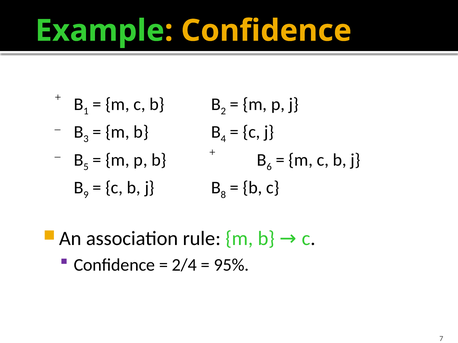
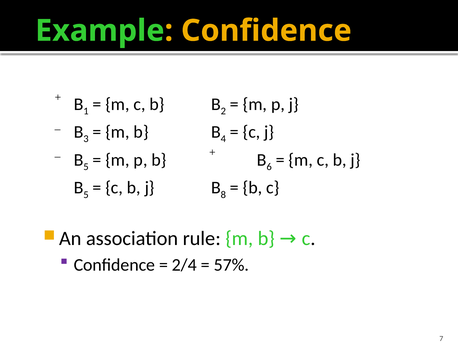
9: 9 -> 5 (86, 195)
95%: 95% -> 57% (231, 265)
